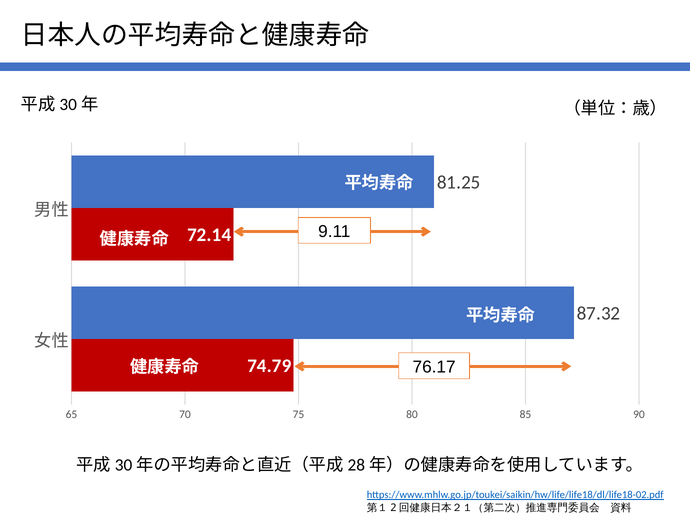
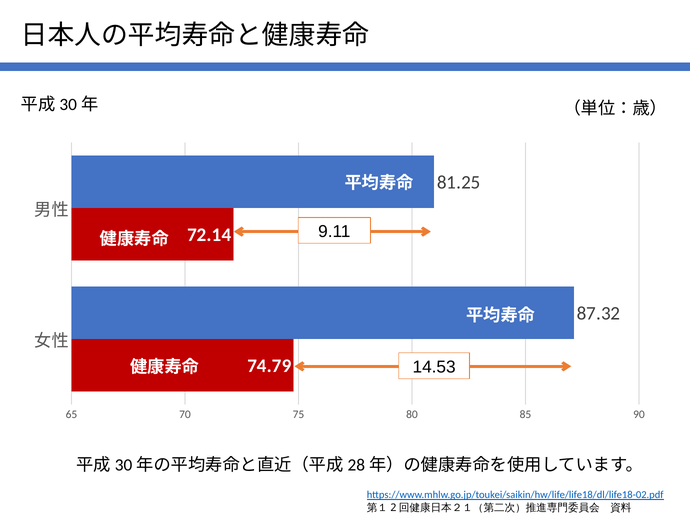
76.17: 76.17 -> 14.53 (434, 367)
